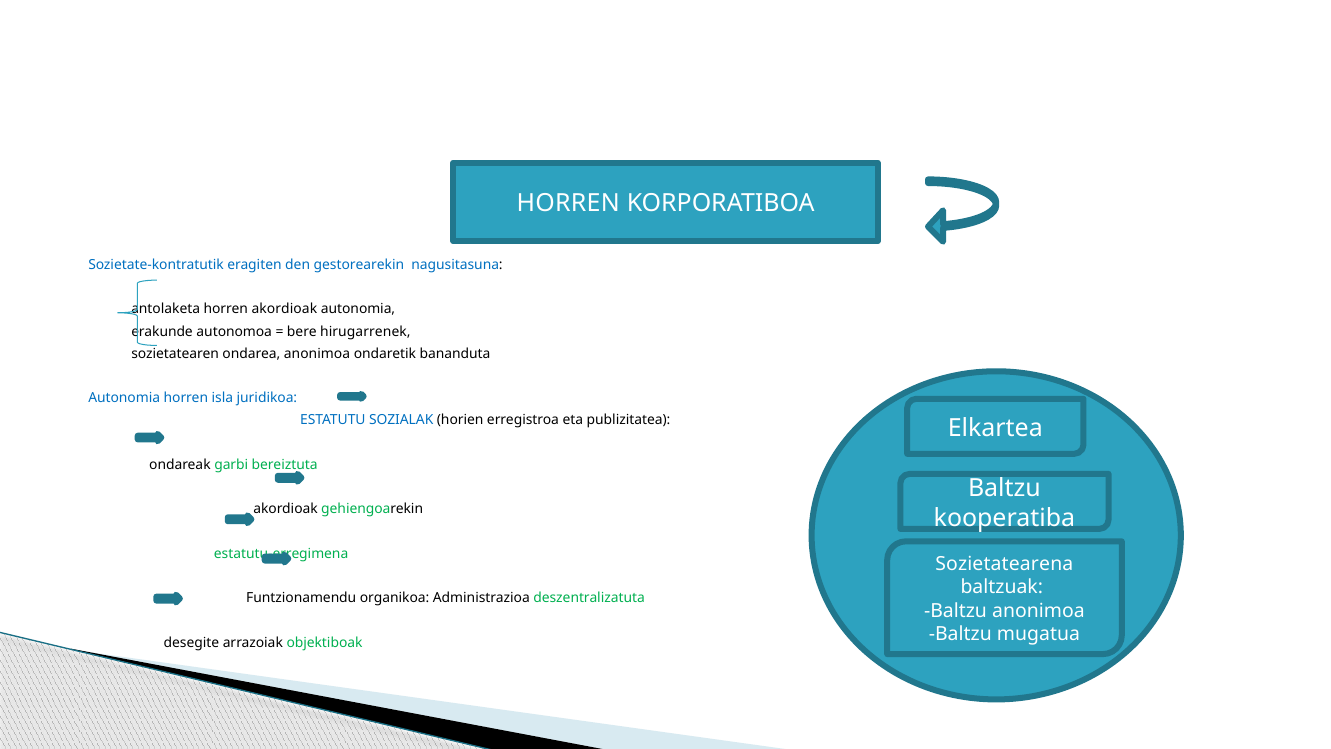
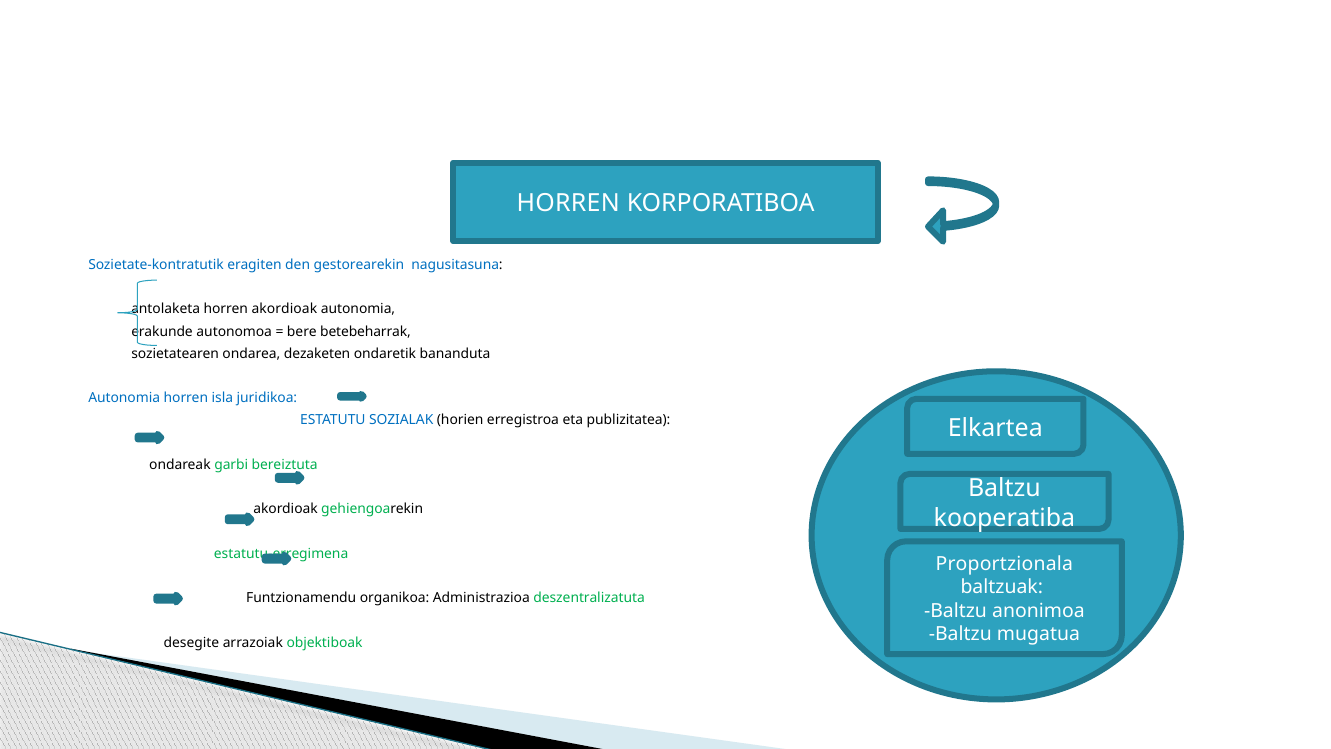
hirugarrenek: hirugarrenek -> betebeharrak (365, 331)
ondarea anonimoa: anonimoa -> dezaketen (317, 354)
Sozietatearena: Sozietatearena -> Proportzionala (1004, 564)
